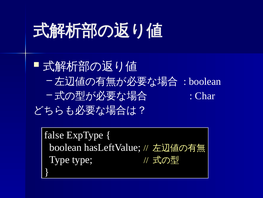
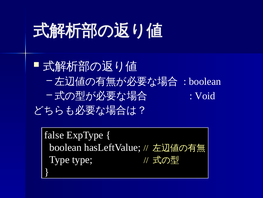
Char: Char -> Void (205, 96)
